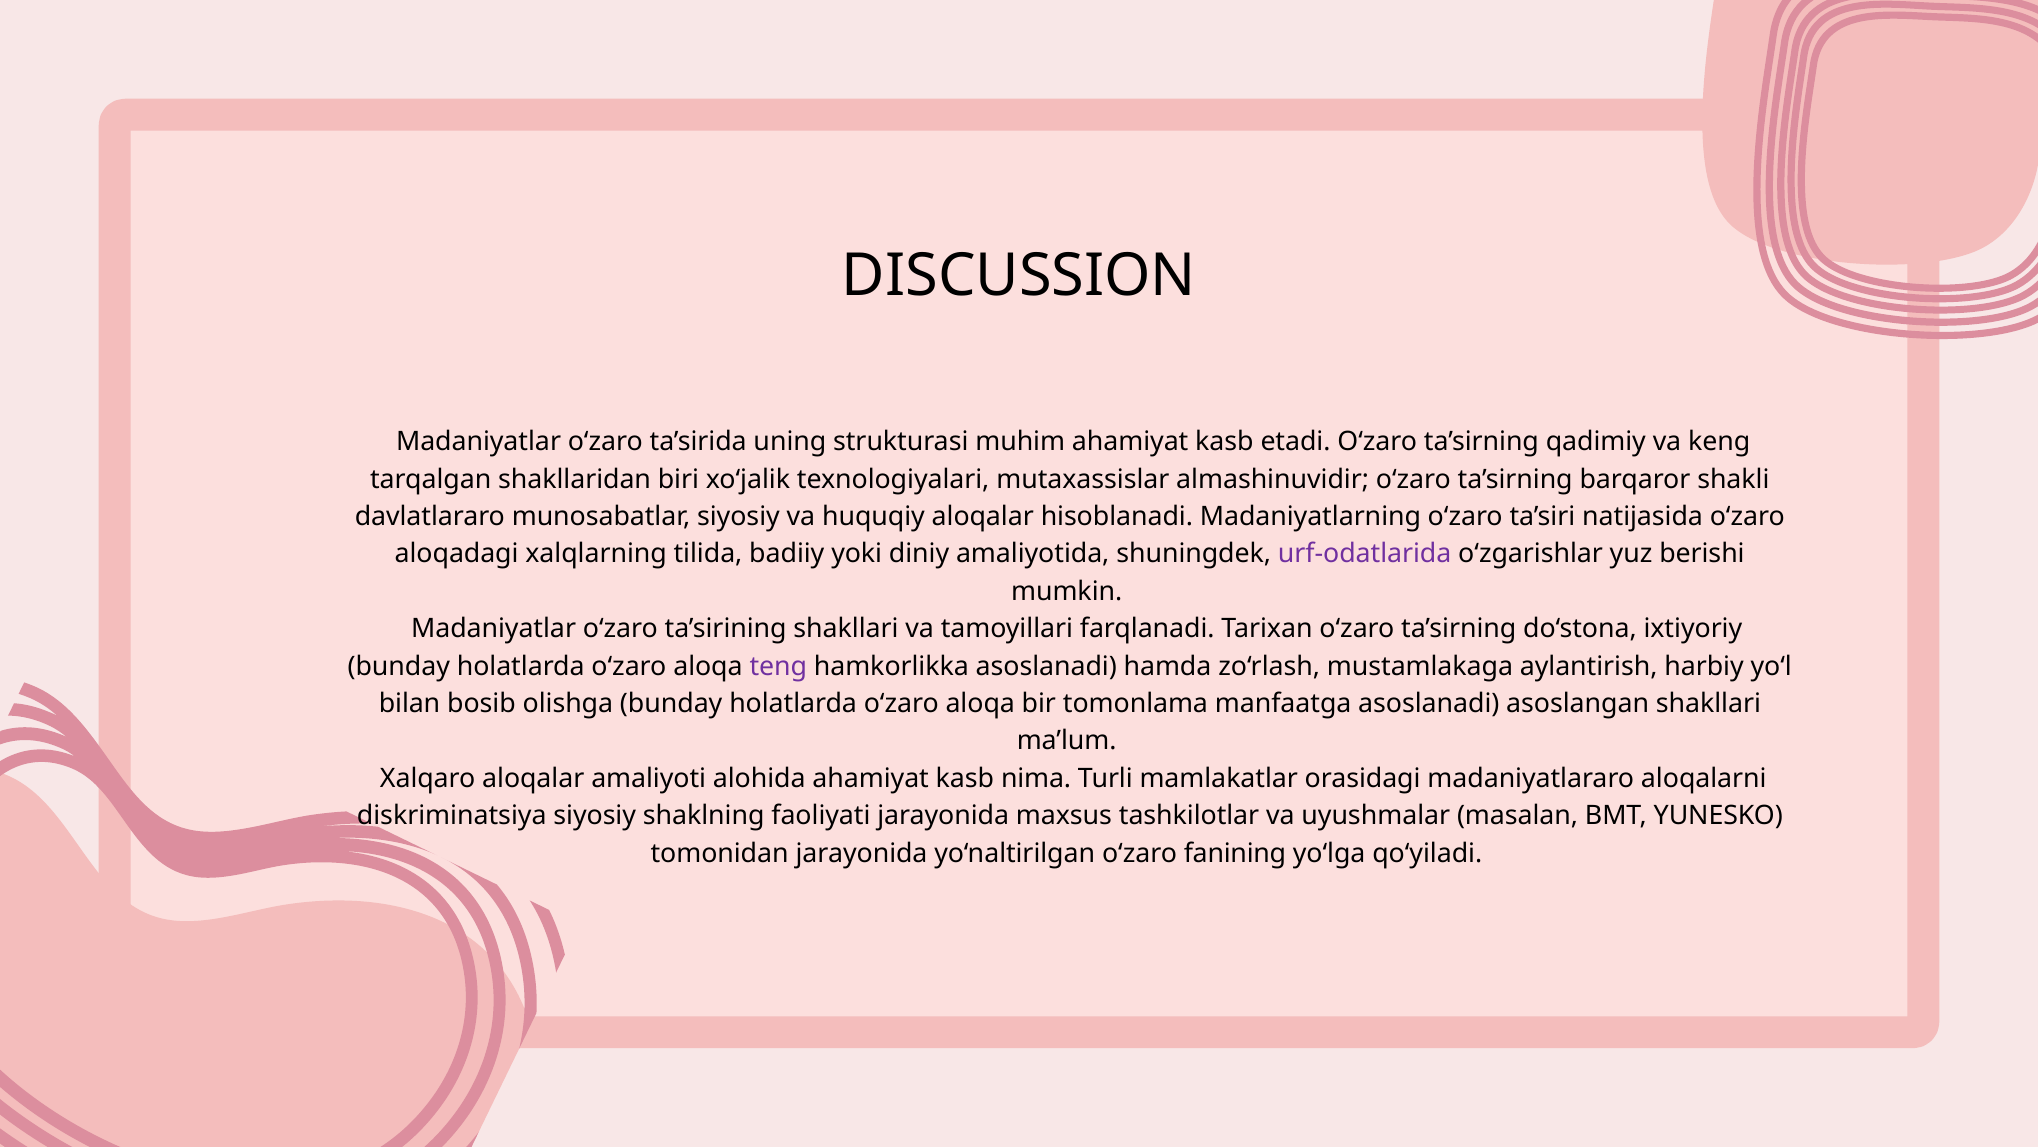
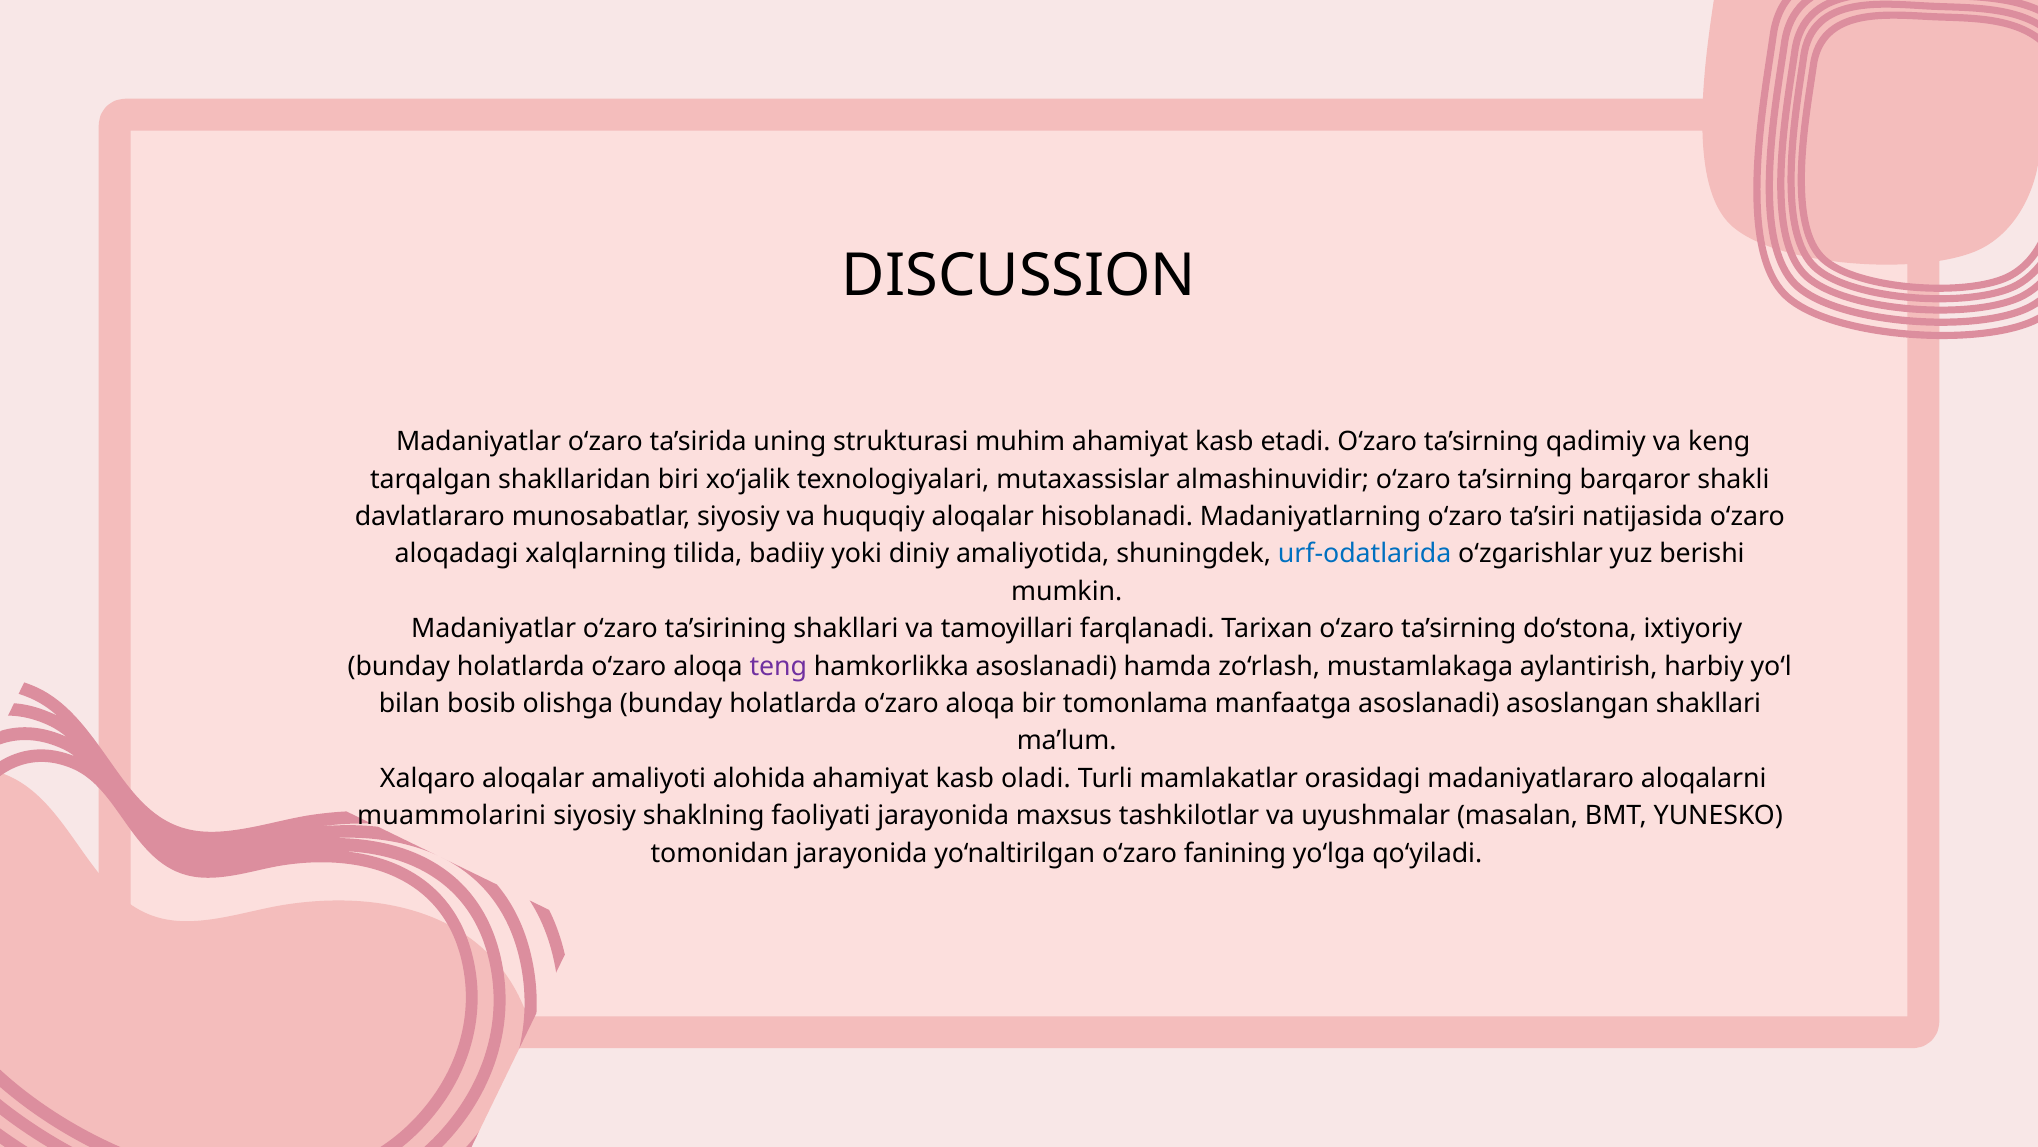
urf-odatlarida colour: purple -> blue (1365, 554)
nima: nima -> oladi (1036, 778)
diskriminatsiya: diskriminatsiya -> muammolarini (452, 815)
